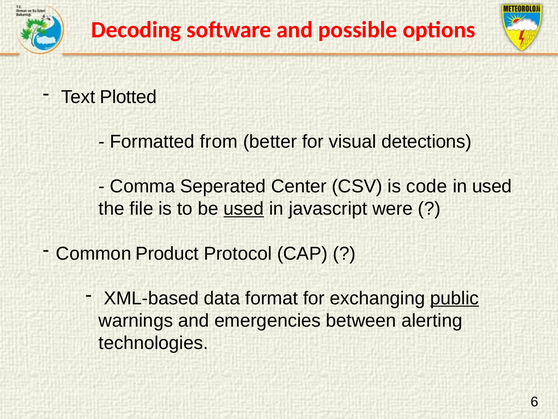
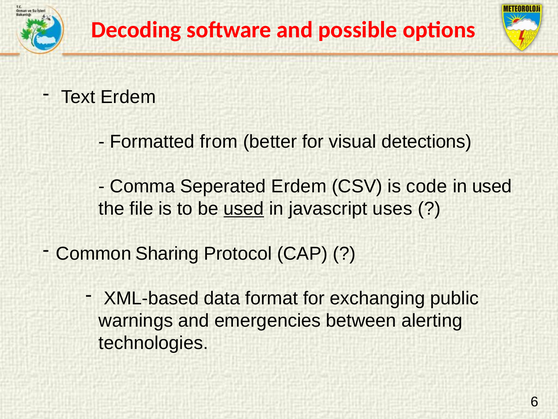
Text Plotted: Plotted -> Erdem (128, 97)
Seperated Center: Center -> Erdem (299, 186)
were: were -> uses (393, 209)
Product: Product -> Sharing (167, 253)
public underline: present -> none (455, 298)
